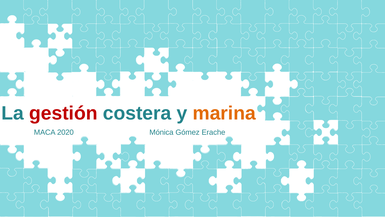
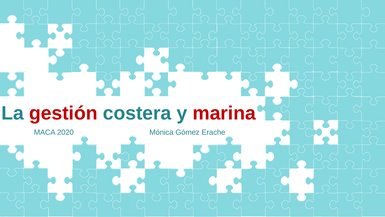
marina colour: orange -> red (224, 113)
